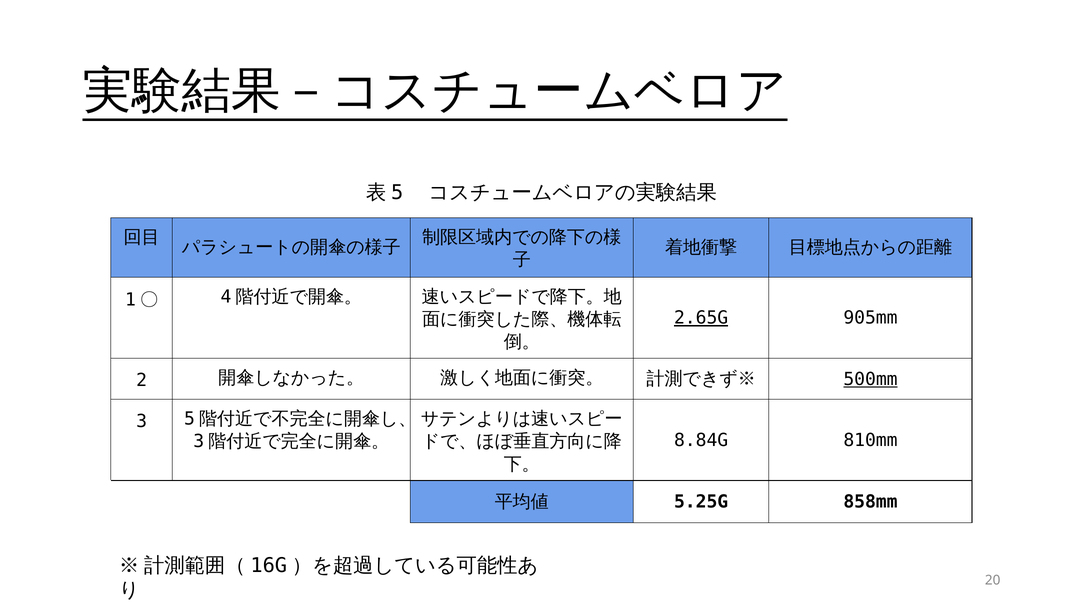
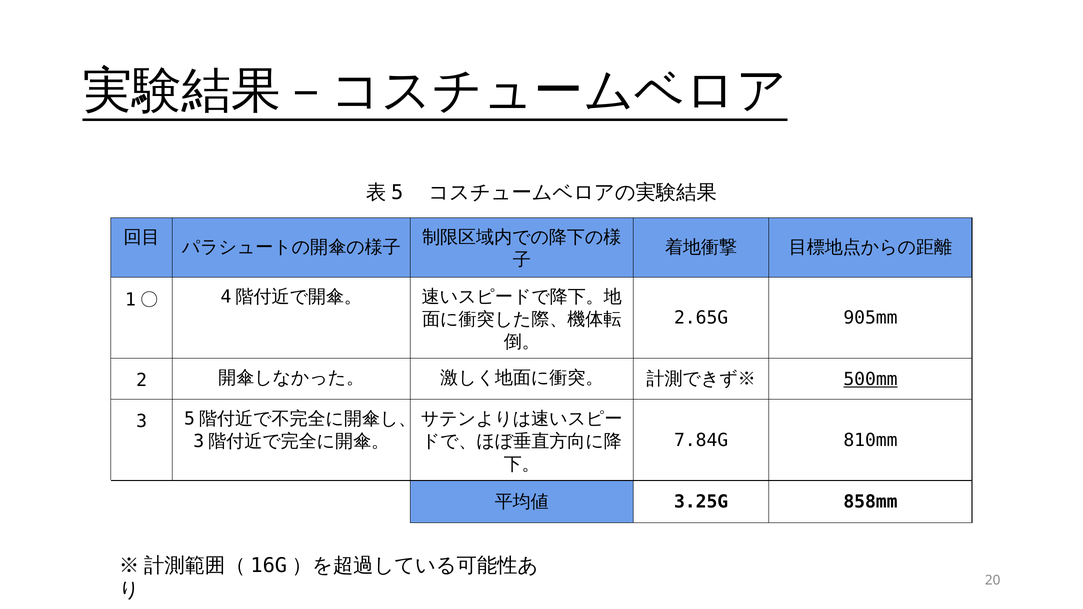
2.65G underline: present -> none (701, 318)
8.84G: 8.84G -> 7.84G (701, 440)
5.25G: 5.25G -> 3.25G (701, 502)
